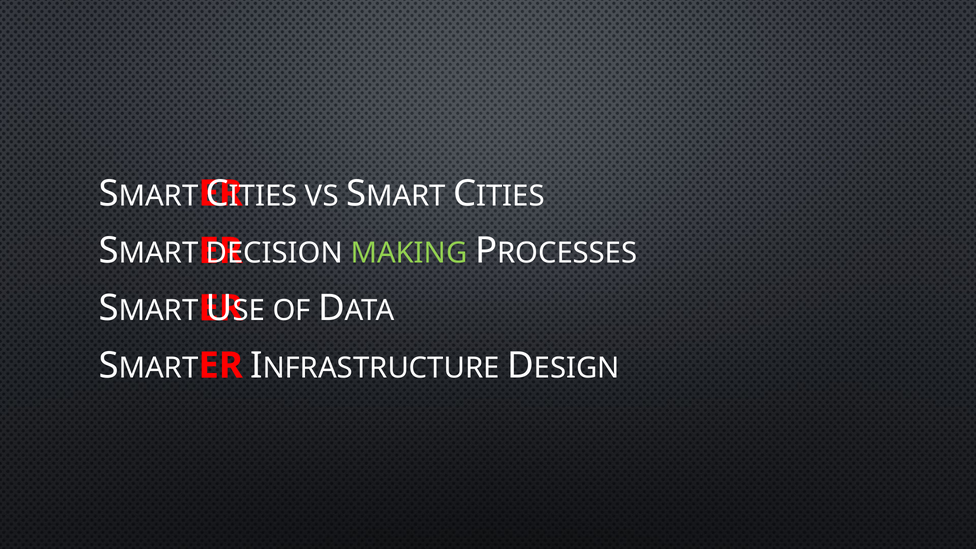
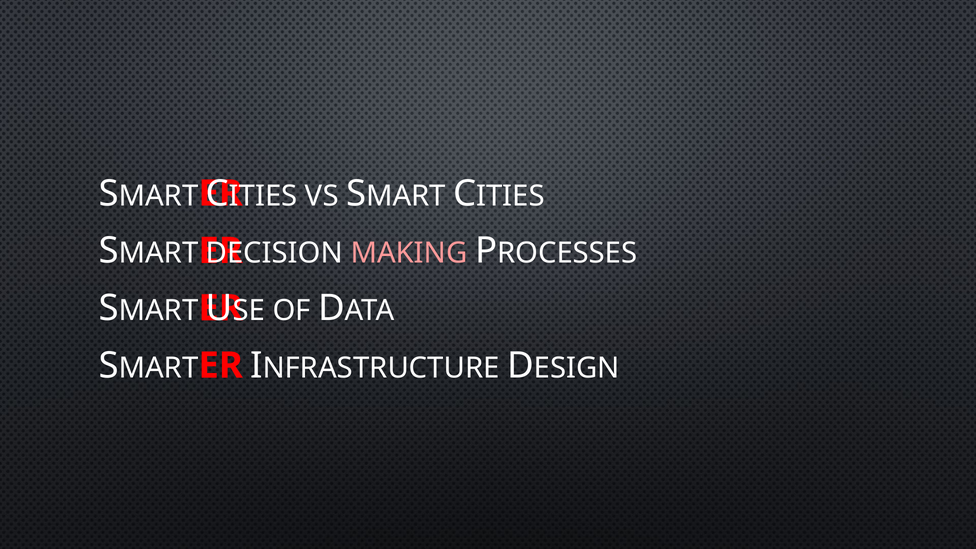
MAKING colour: light green -> pink (409, 253)
